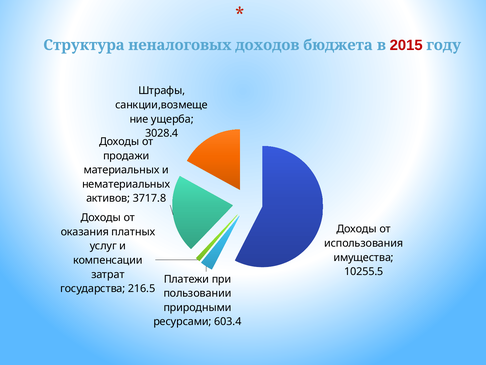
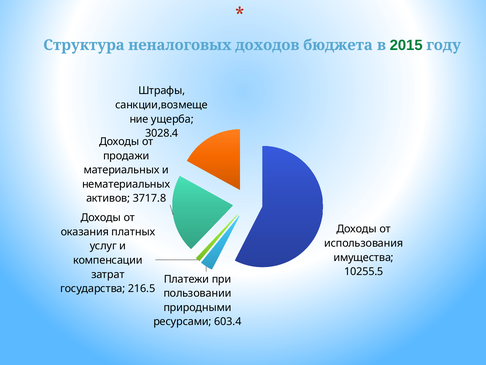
2015 colour: red -> green (406, 45)
